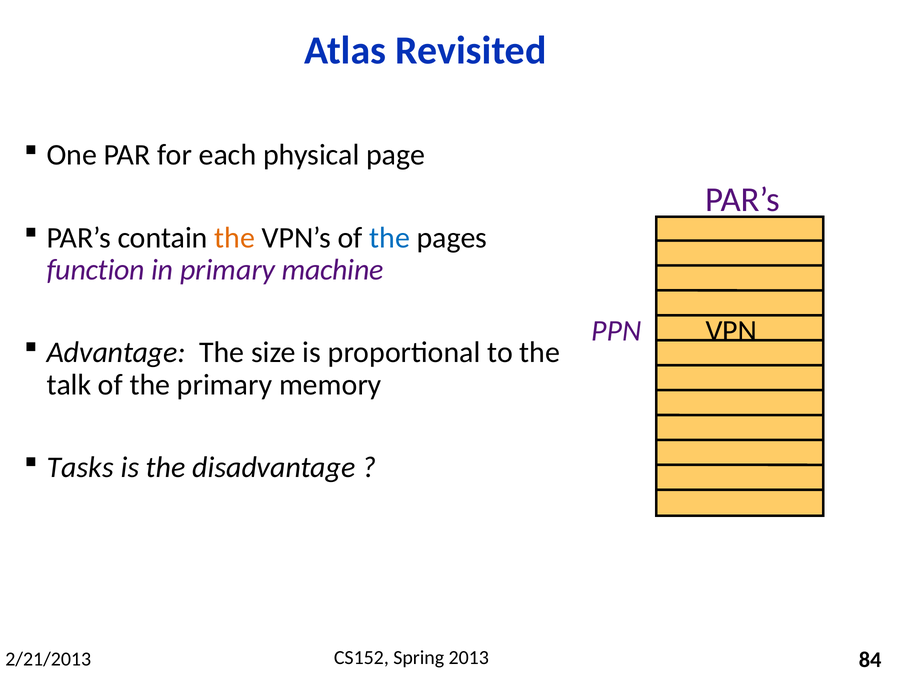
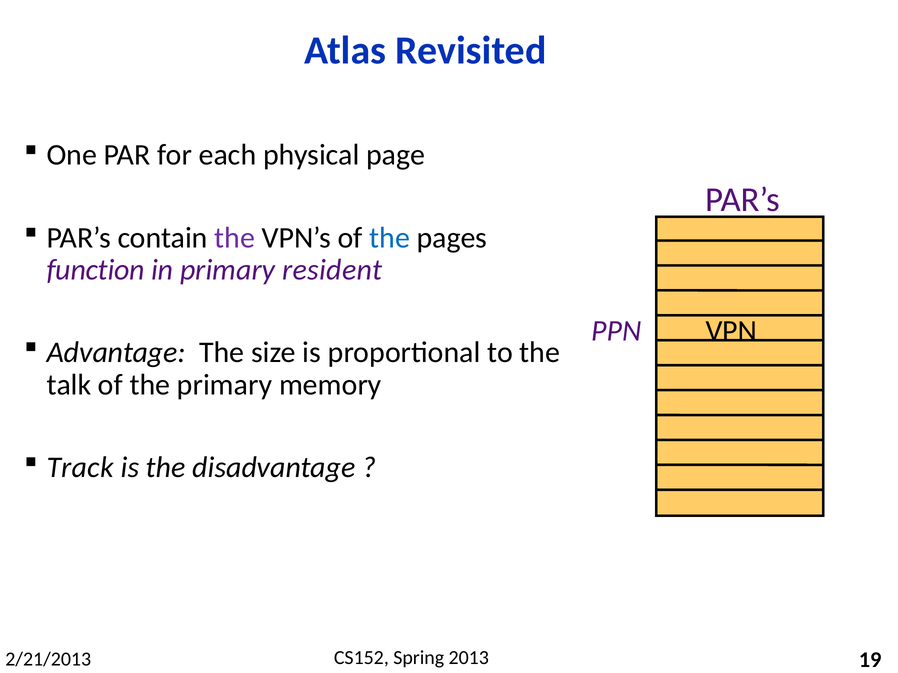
the colour: orange -> purple (235, 238)
machine: machine -> resident (332, 270)
Tasks: Tasks -> Track (80, 468)
84: 84 -> 19 (870, 660)
